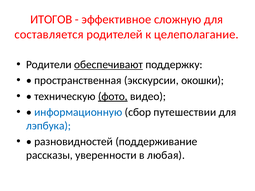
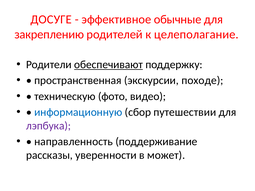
ИТОГОВ: ИТОГОВ -> ДОСУГЕ (51, 20)
сложную: сложную -> обычные (178, 20)
составляется: составляется -> закреплению (49, 34)
окошки: окошки -> походе (202, 81)
фото underline: present -> none (113, 96)
лэпбука colour: blue -> purple (48, 126)
разновидностей: разновидностей -> направленность (74, 142)
любая: любая -> может (166, 155)
